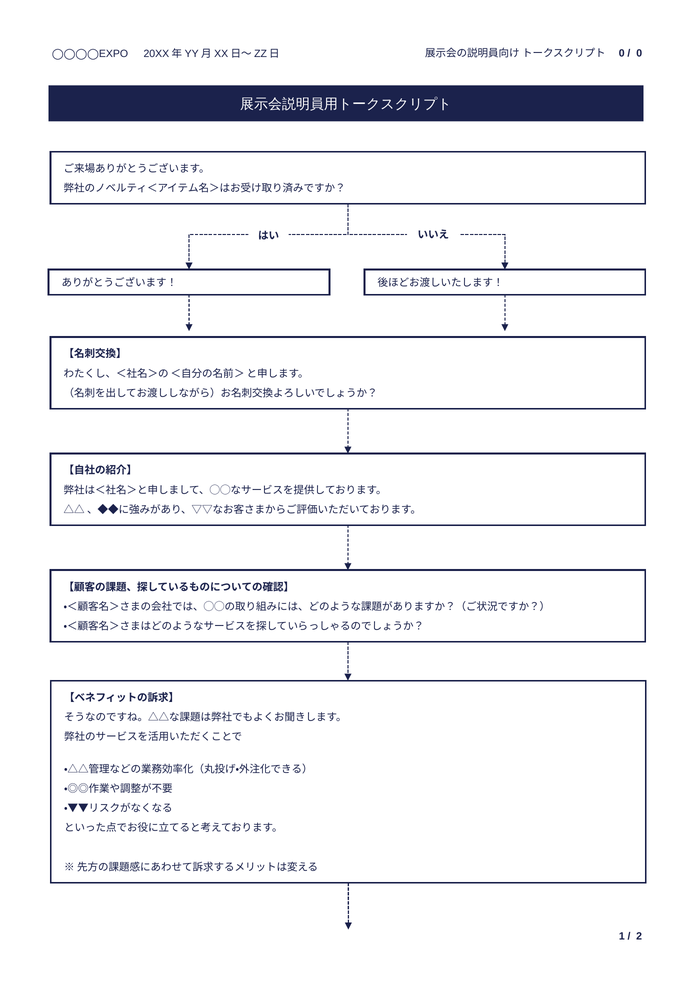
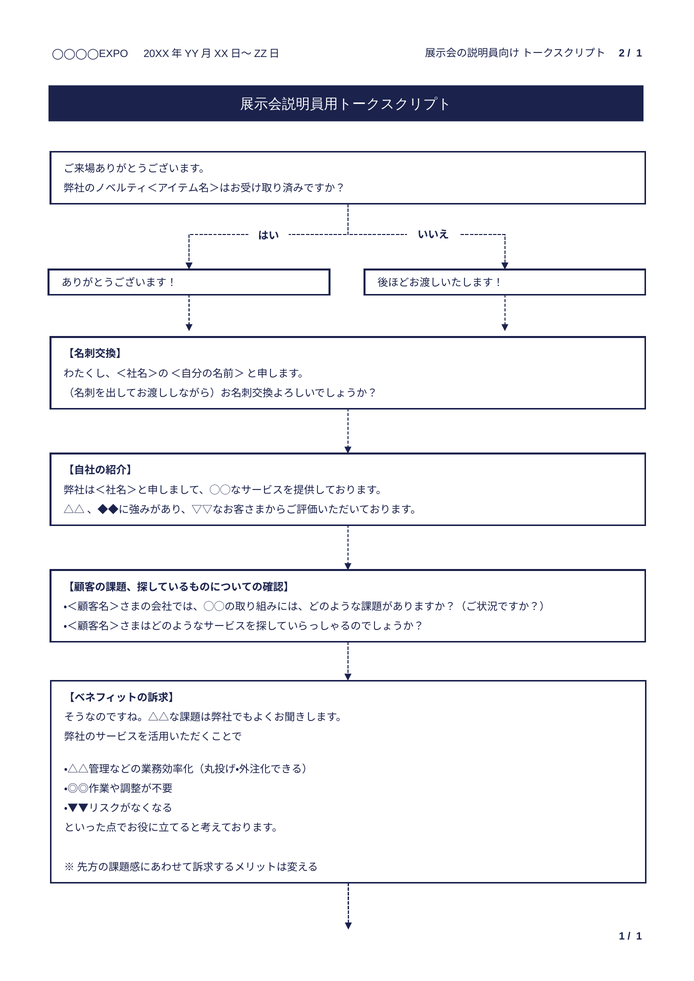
0: 0 -> 2 (622, 53)
0: 0 -> 1 (639, 53)
2: 2 -> 1 (639, 937)
